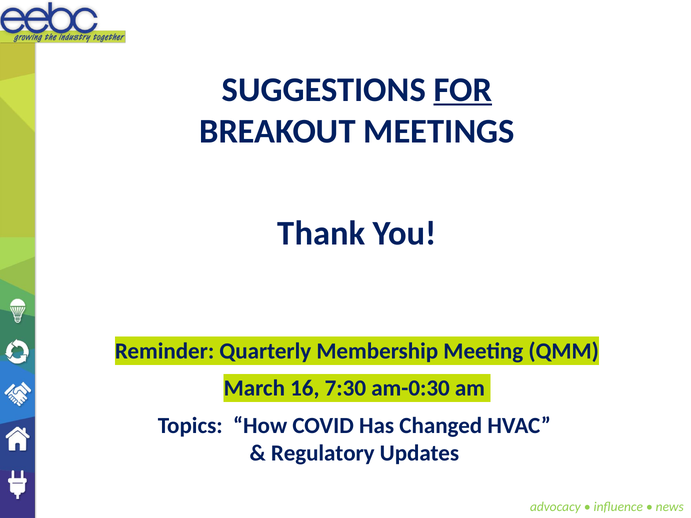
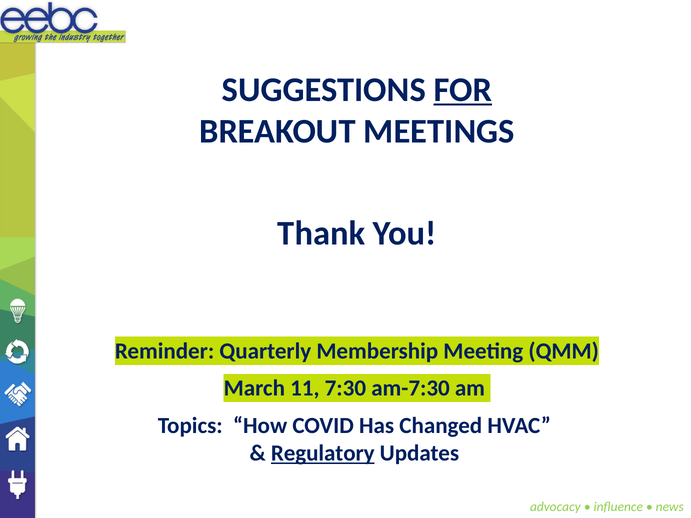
16: 16 -> 11 (305, 389)
am-0:30: am-0:30 -> am-7:30 (410, 389)
Regulatory underline: none -> present (323, 453)
